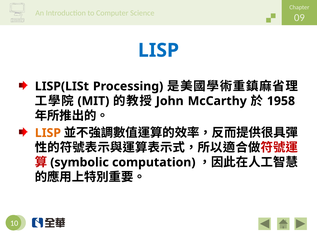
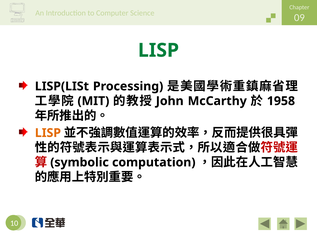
LISP colour: blue -> green (158, 50)
